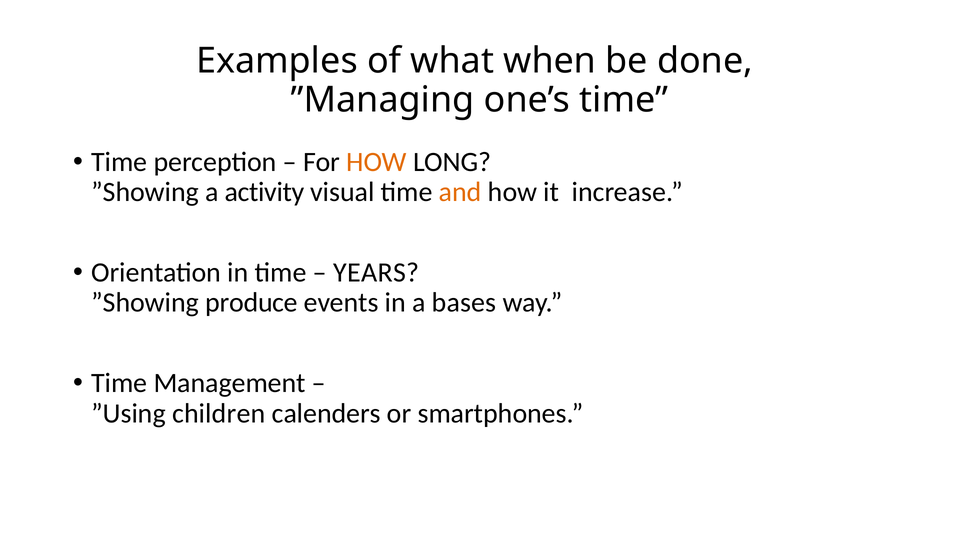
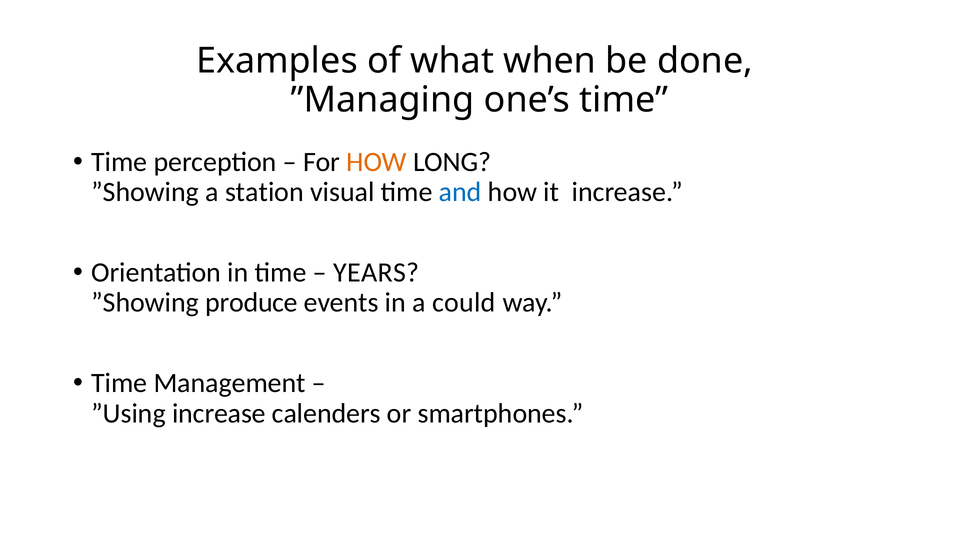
activity: activity -> station (264, 192)
and colour: orange -> blue (460, 192)
bases: bases -> could (464, 303)
”Using children: children -> increase (219, 414)
